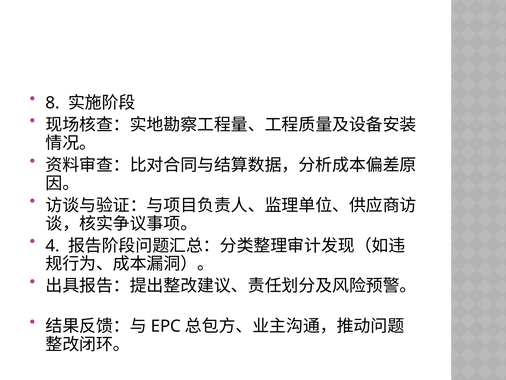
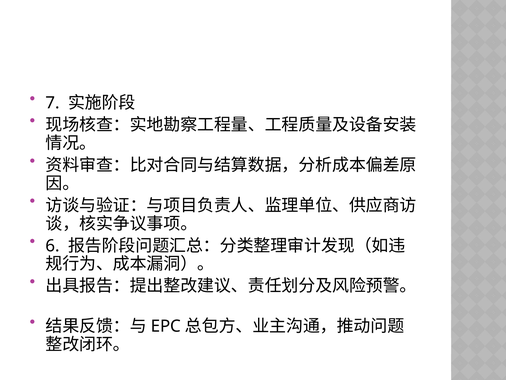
8: 8 -> 7 (53, 103)
4: 4 -> 6 (53, 245)
